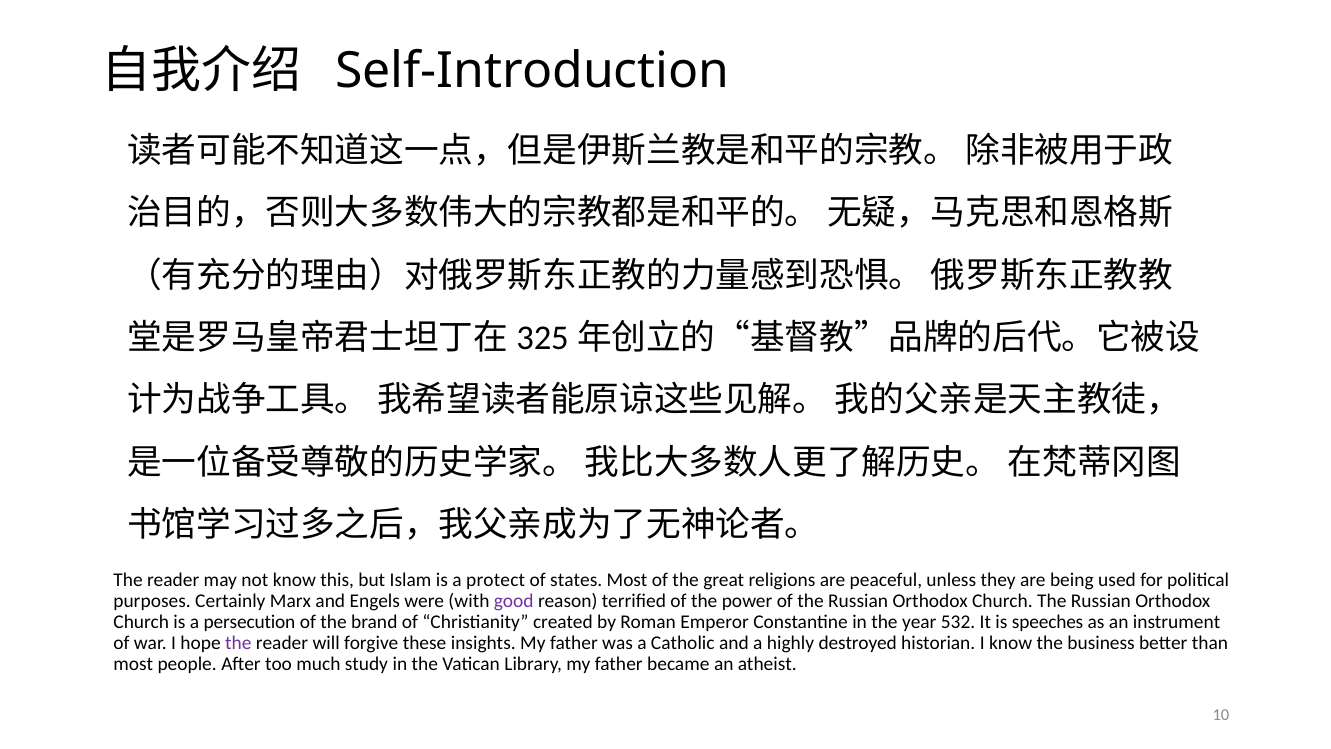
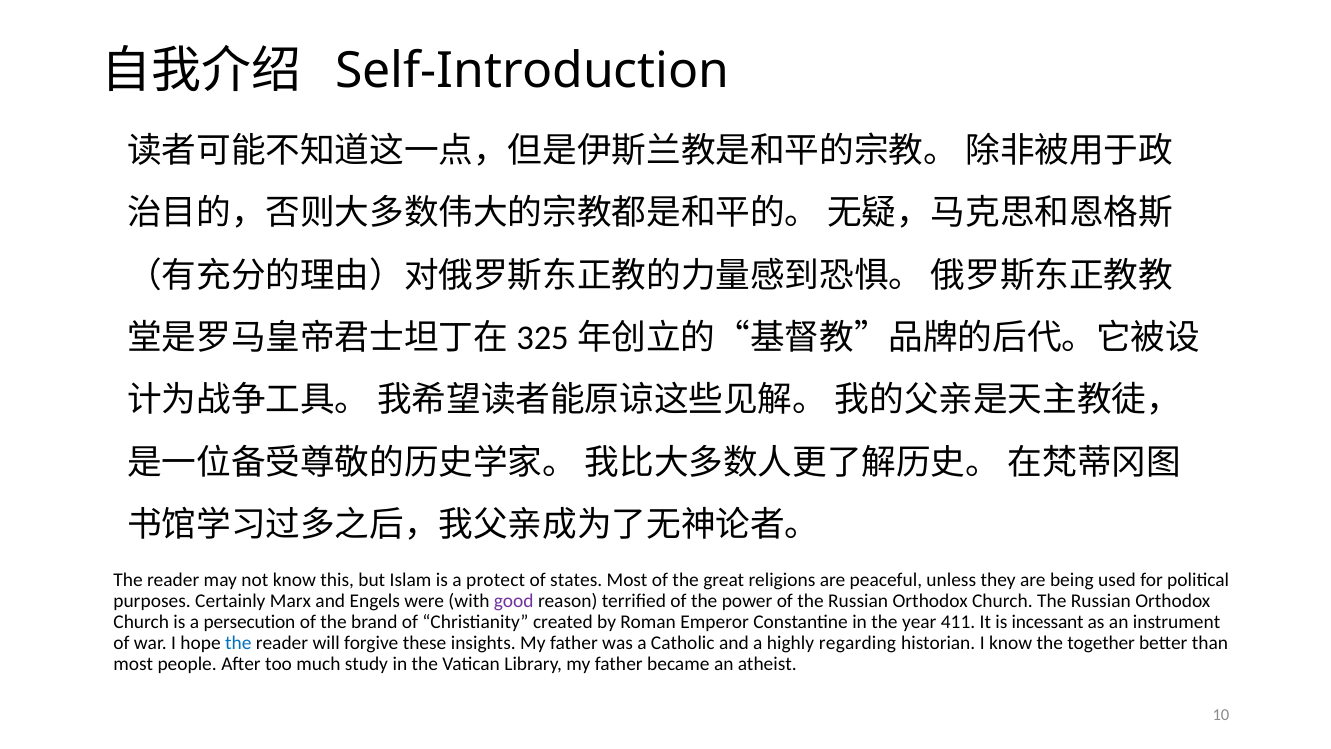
532: 532 -> 411 (958, 621)
speeches: speeches -> incessant (1048, 621)
the colour: purple -> blue (238, 642)
destroyed: destroyed -> regarding (858, 642)
business: business -> together (1101, 642)
